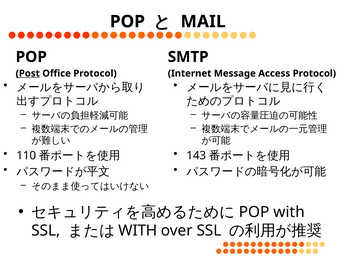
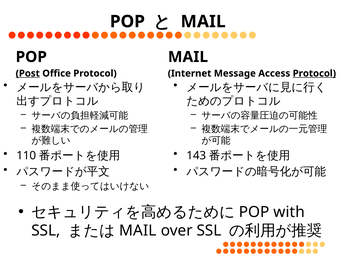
SMTP: SMTP -> MAIL (188, 57)
Protocol underline: none -> present (314, 73)
WITH: WITH -> MAIL (138, 230)
